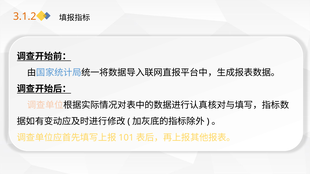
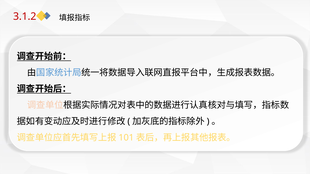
3.1.2 colour: orange -> red (25, 16)
